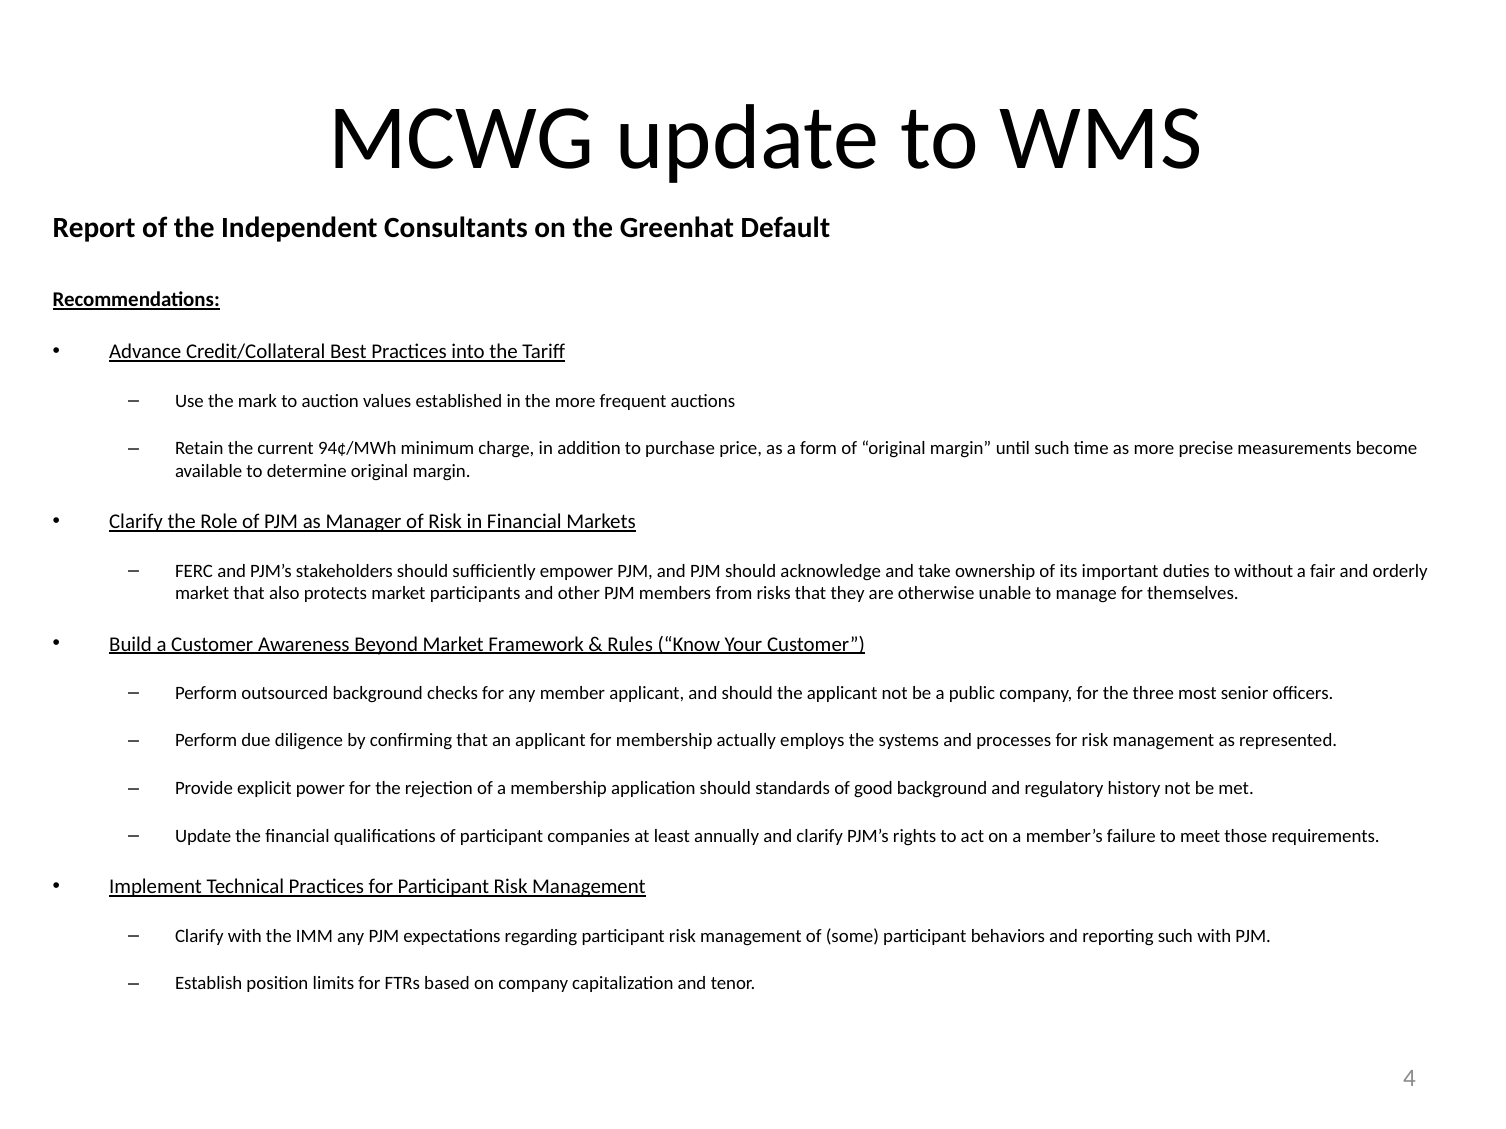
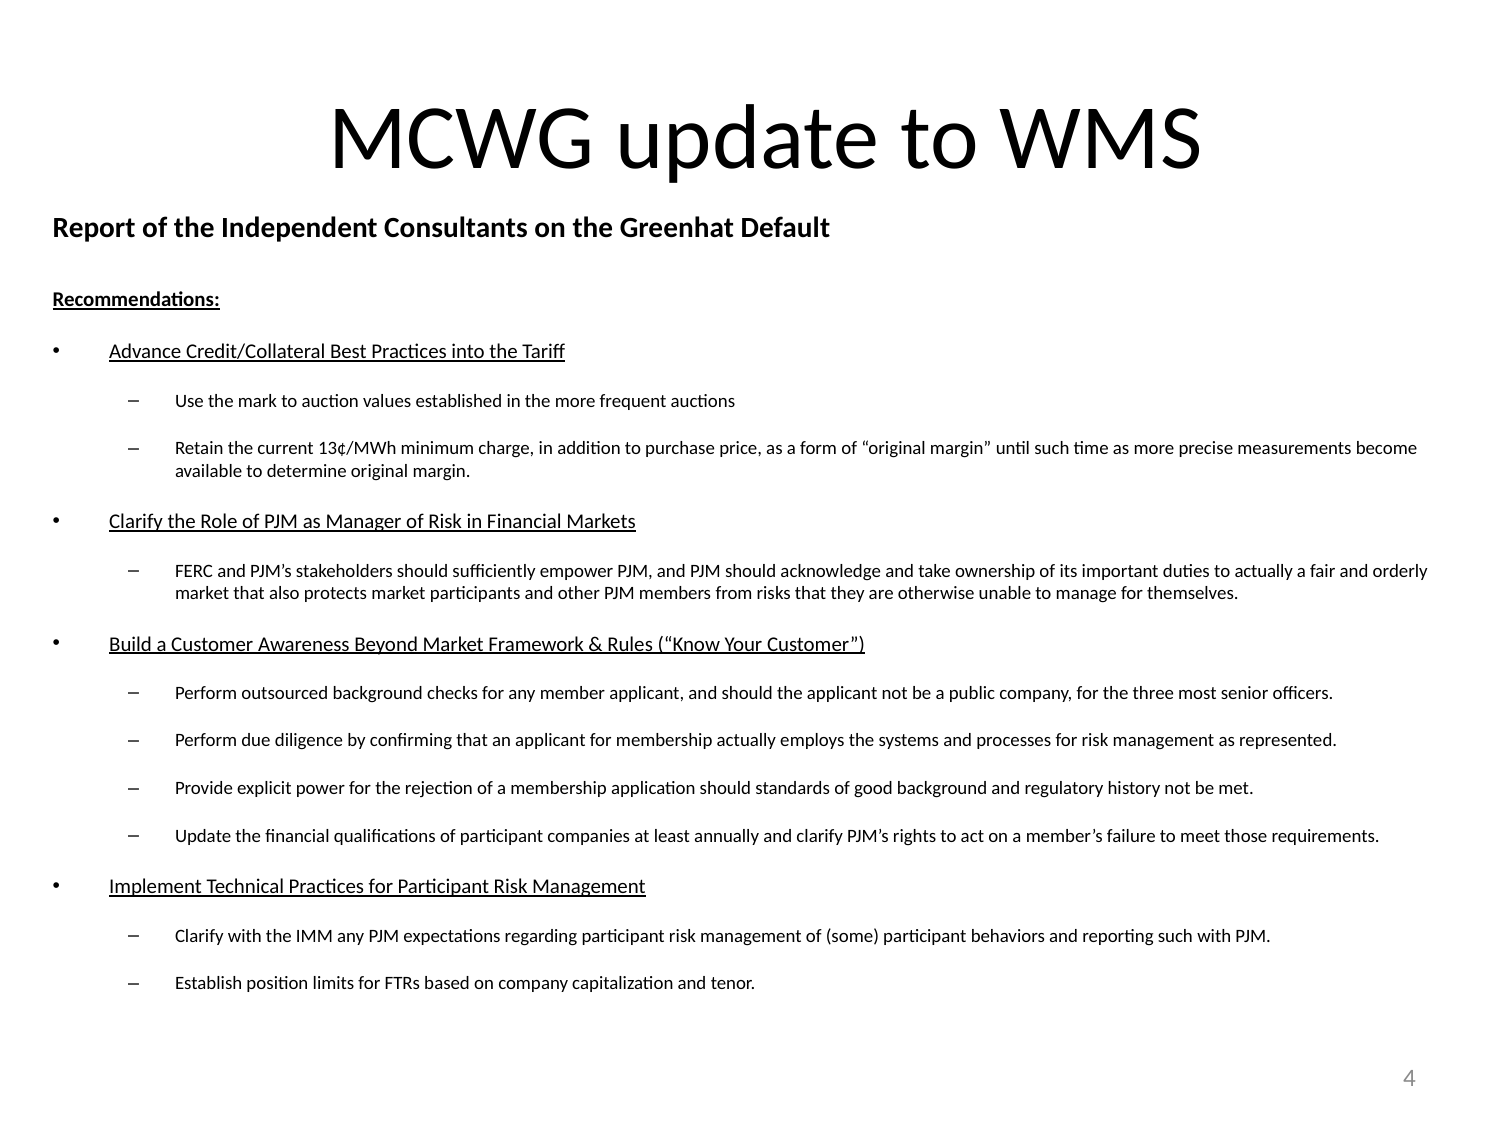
94¢/MWh: 94¢/MWh -> 13¢/MWh (357, 449)
to without: without -> actually (1264, 571)
